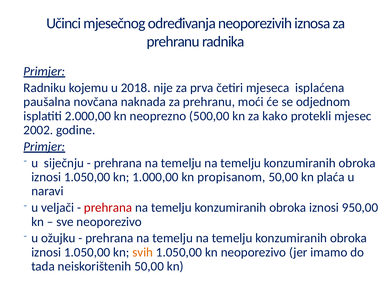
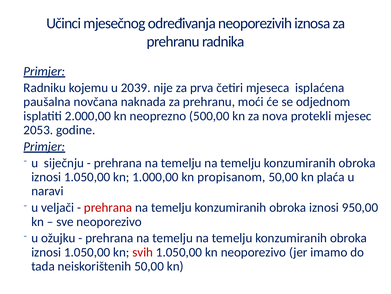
2018: 2018 -> 2039 (136, 88)
kako: kako -> nova (275, 116)
2002: 2002 -> 2053 (38, 130)
svih colour: orange -> red (143, 252)
